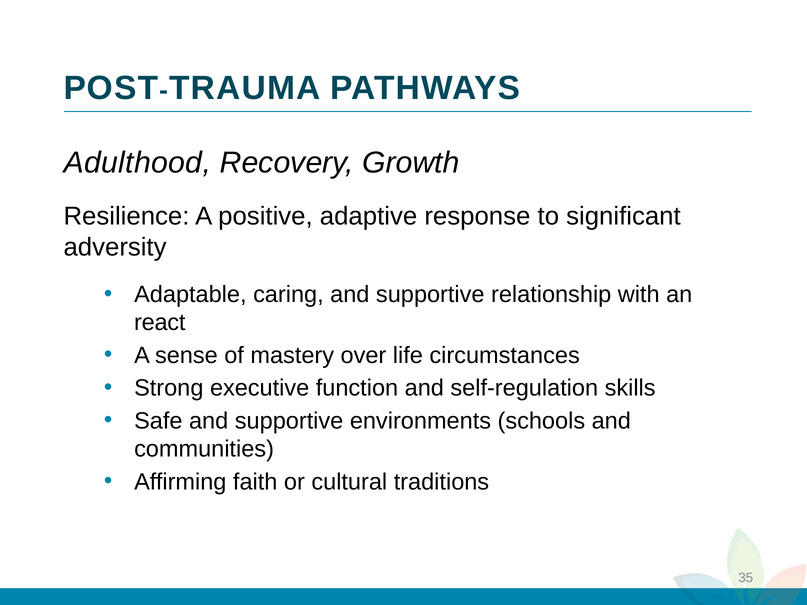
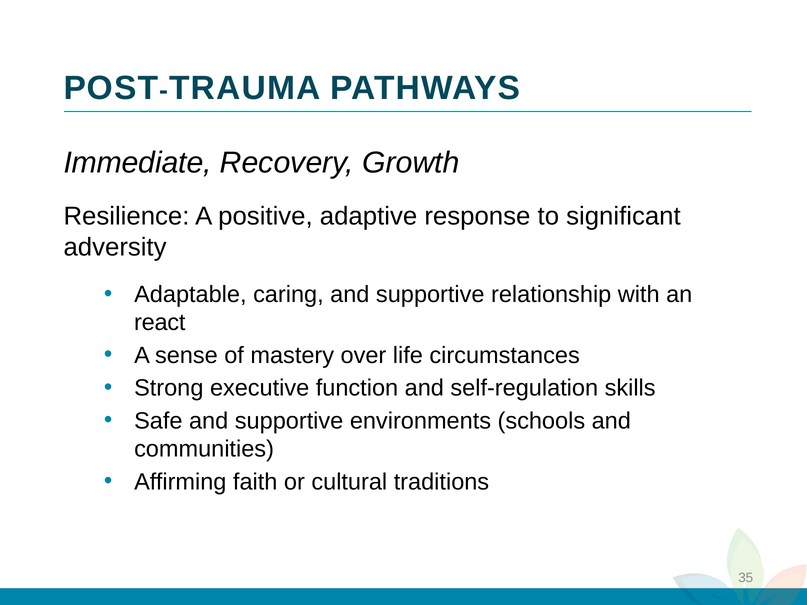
Adulthood: Adulthood -> Immediate (138, 163)
